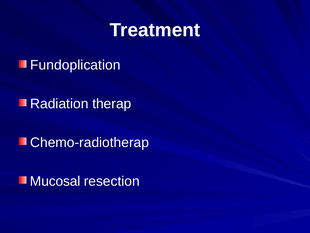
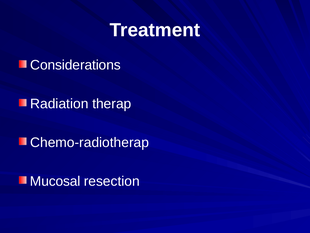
Fundoplication: Fundoplication -> Considerations (75, 65)
